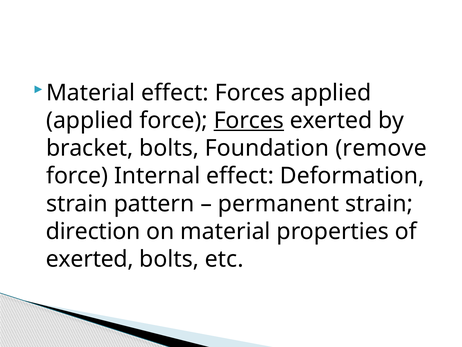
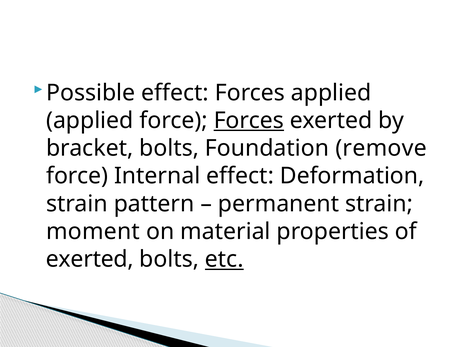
Material: Material -> Possible (91, 93)
direction: direction -> moment (93, 231)
etc underline: none -> present (224, 259)
